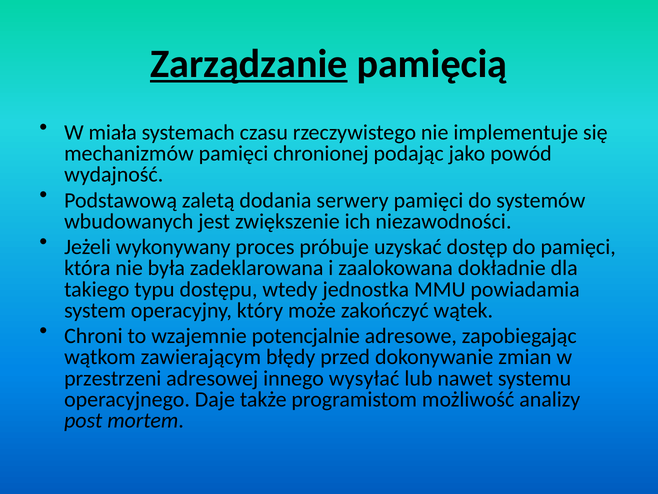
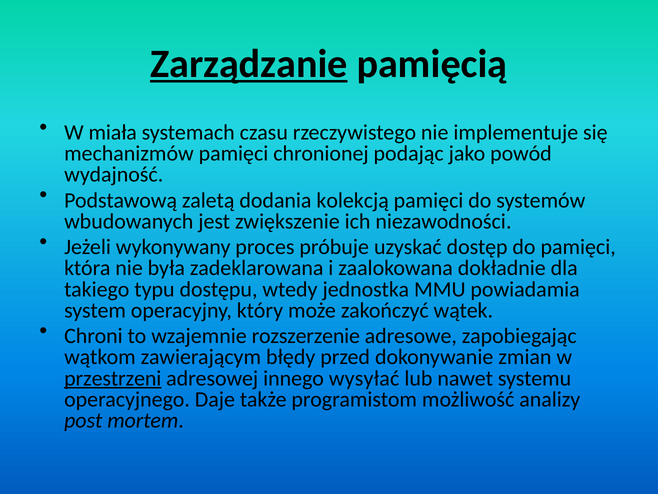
serwery: serwery -> kolekcją (353, 200)
potencjalnie: potencjalnie -> rozszerzenie (306, 336)
przestrzeni underline: none -> present (113, 378)
